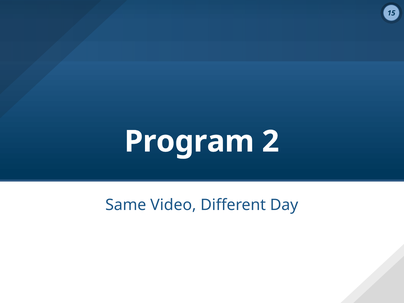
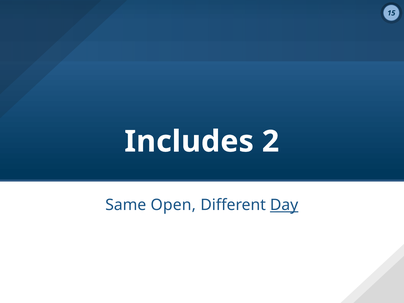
Program: Program -> Includes (189, 142)
Video: Video -> Open (173, 205)
Day underline: none -> present (284, 205)
